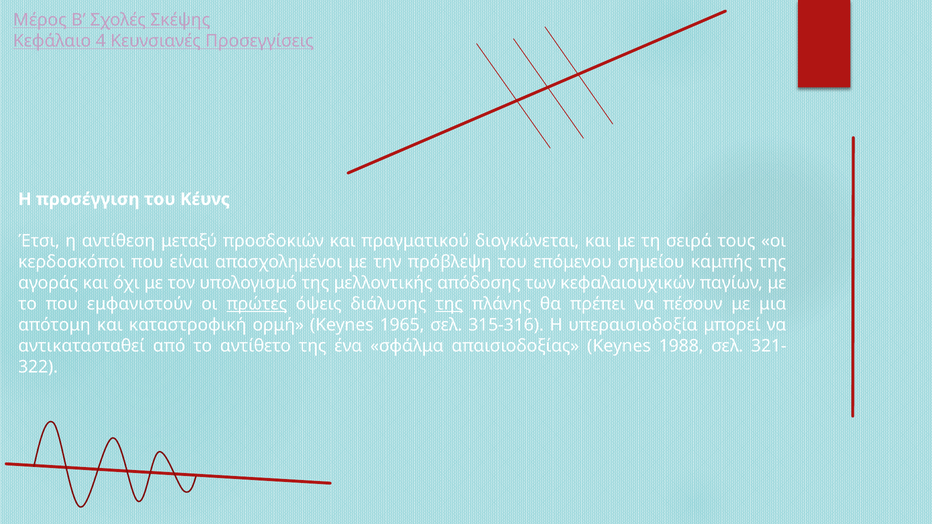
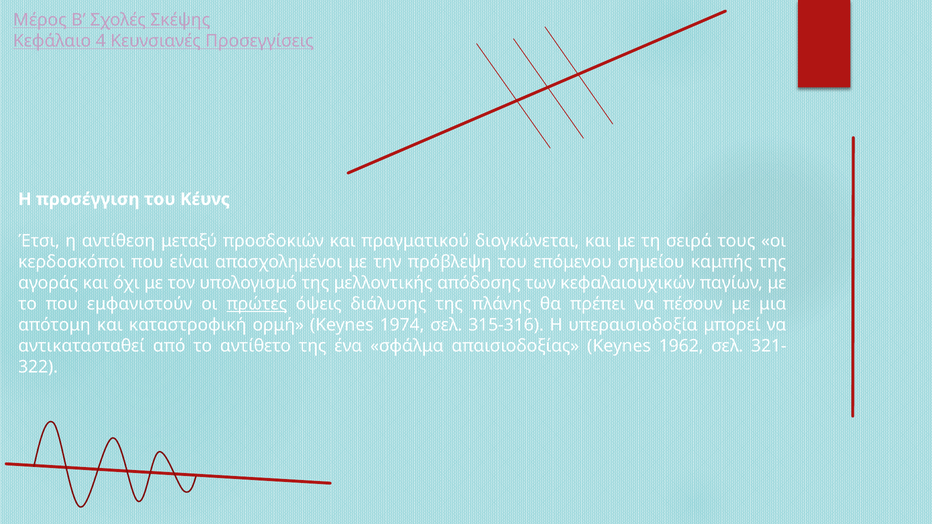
της underline: present -> none (449, 304)
1965: 1965 -> 1974 (402, 325)
1988: 1988 -> 1962 (681, 346)
